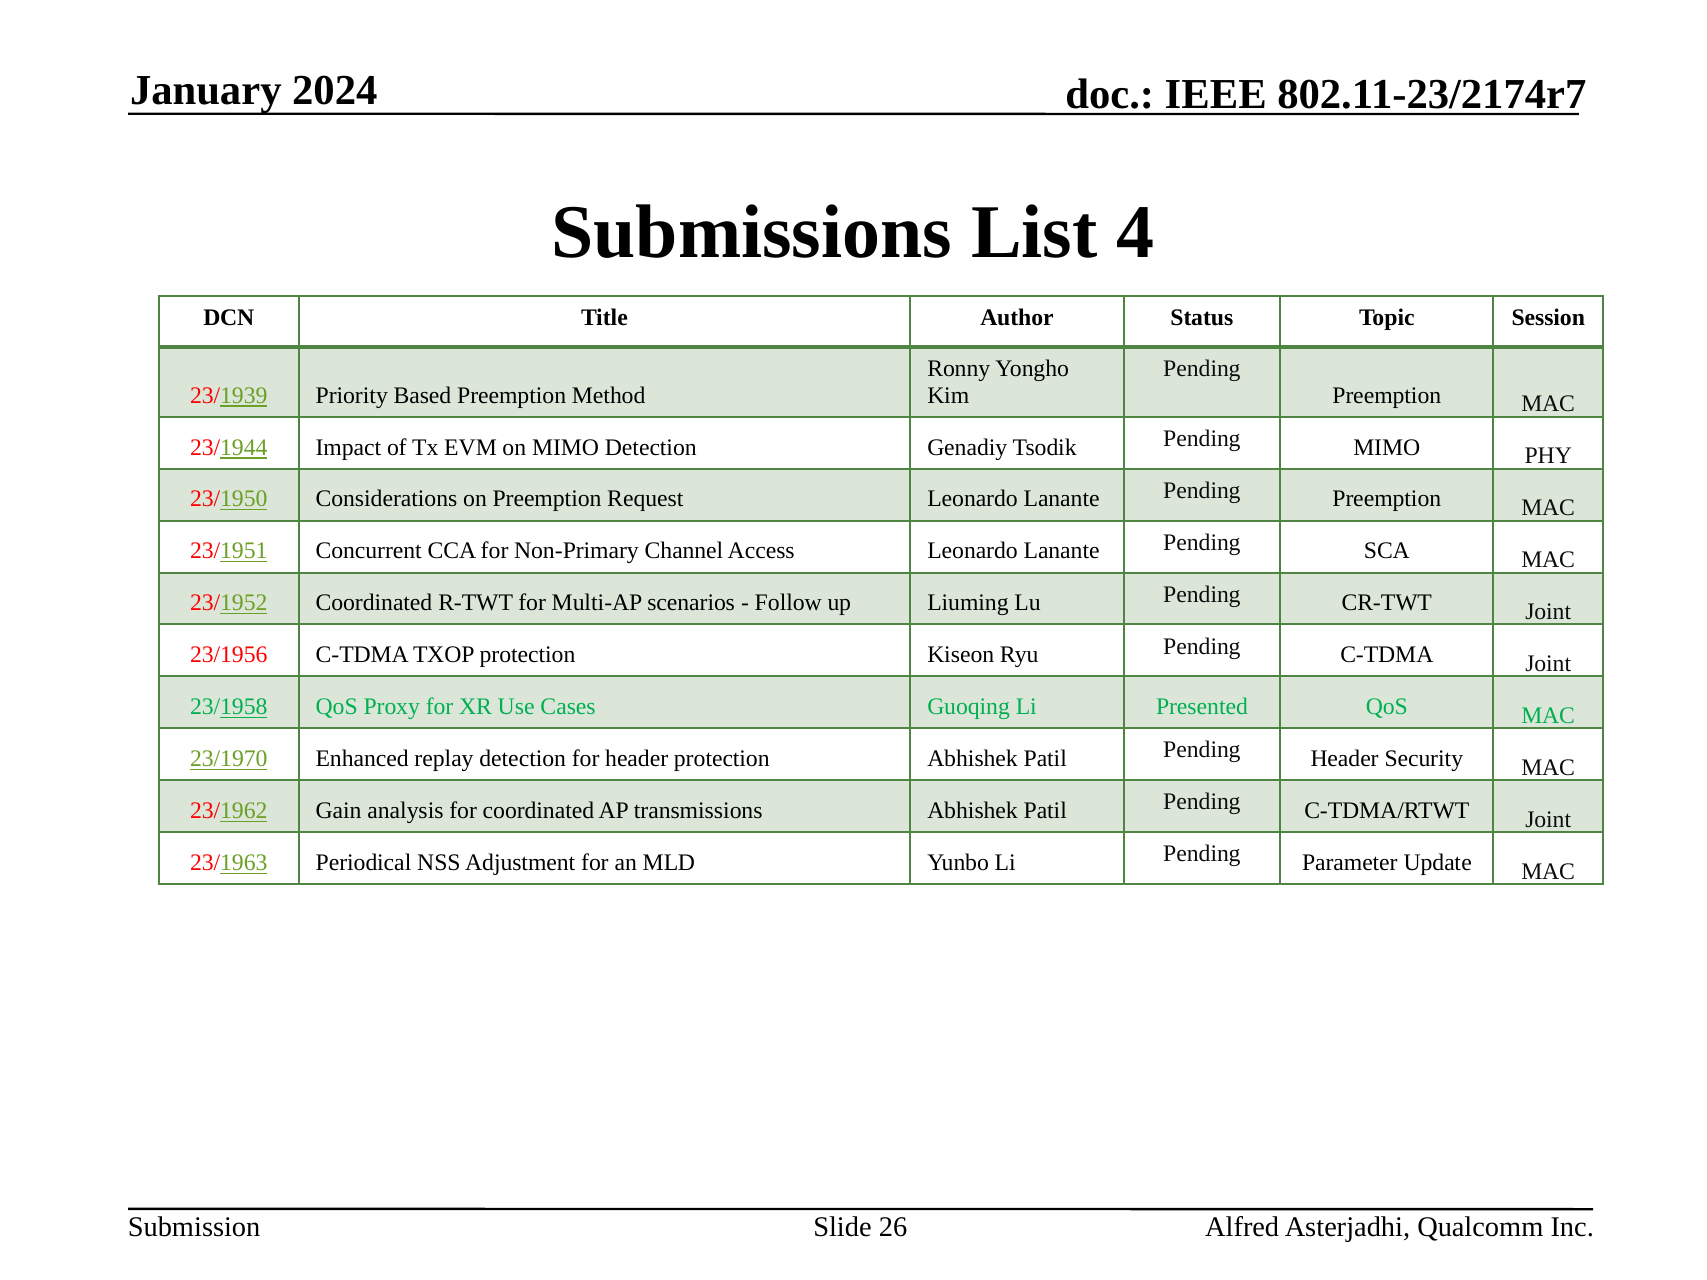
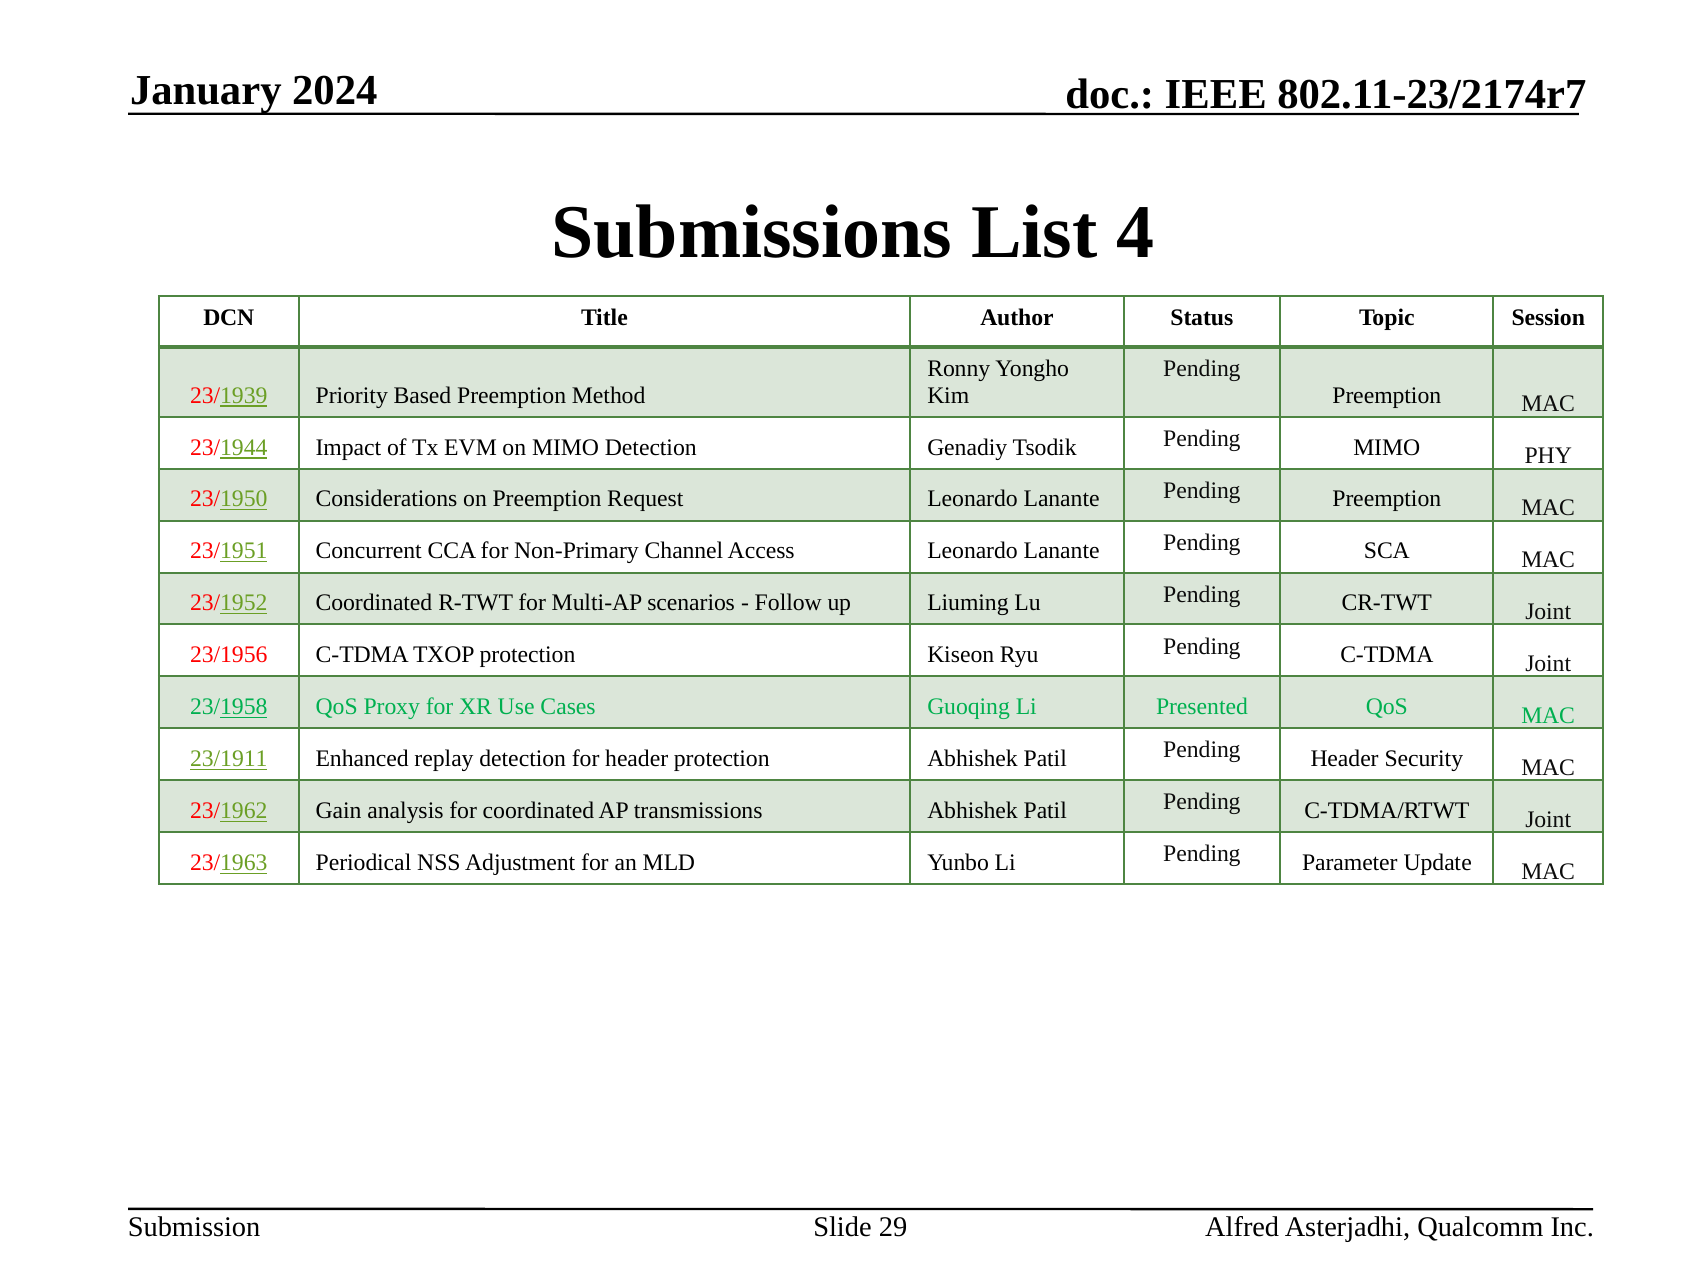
23/1970: 23/1970 -> 23/1911 (229, 759)
26: 26 -> 29 (893, 1228)
